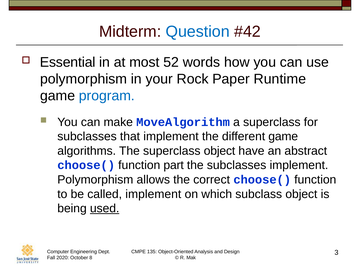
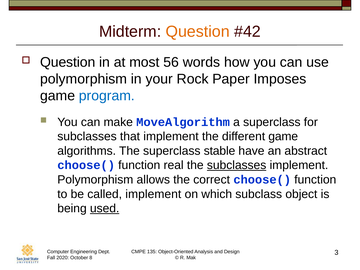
Question colour: blue -> orange (198, 32)
Essential: Essential -> Question (68, 62)
52: 52 -> 56 (171, 62)
Runtime: Runtime -> Imposes (280, 79)
superclass object: object -> stable (219, 151)
part: part -> real (174, 165)
subclasses underline: none -> present (237, 165)
